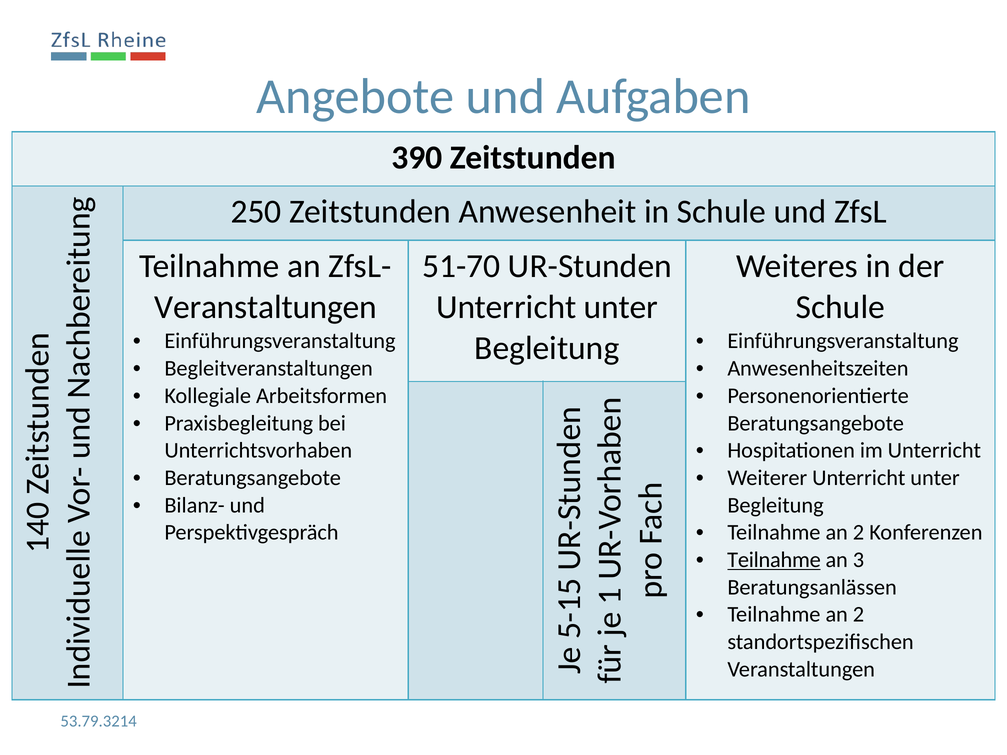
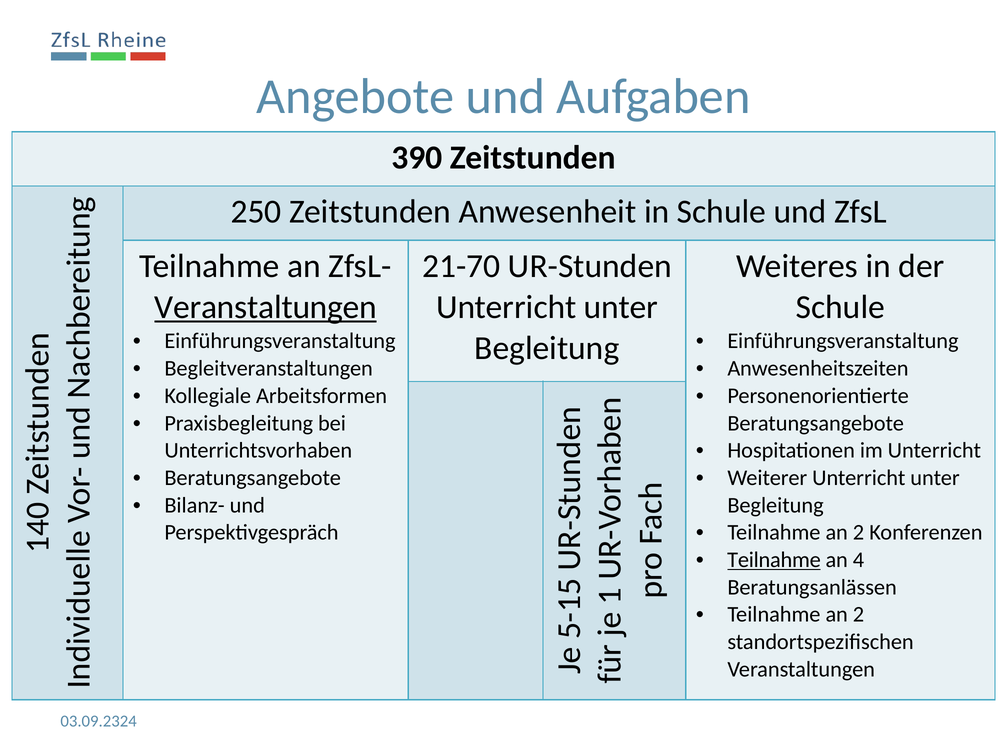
51-70: 51-70 -> 21-70 (461, 266)
Veranstaltungen underline: none -> present (266, 307)
an 3: 3 -> 4 (859, 560)
53.79.3214: 53.79.3214 -> 03.09.2324 (99, 721)
